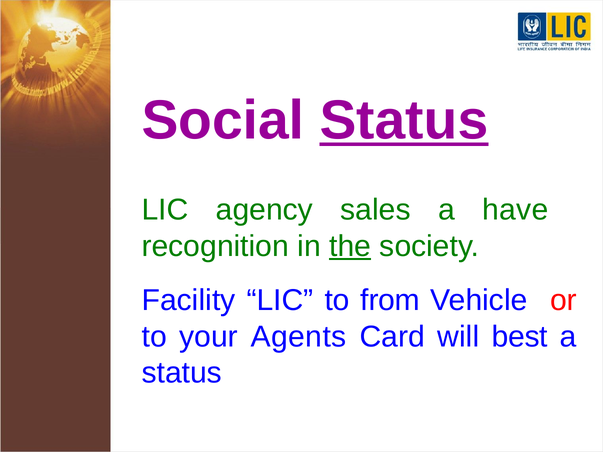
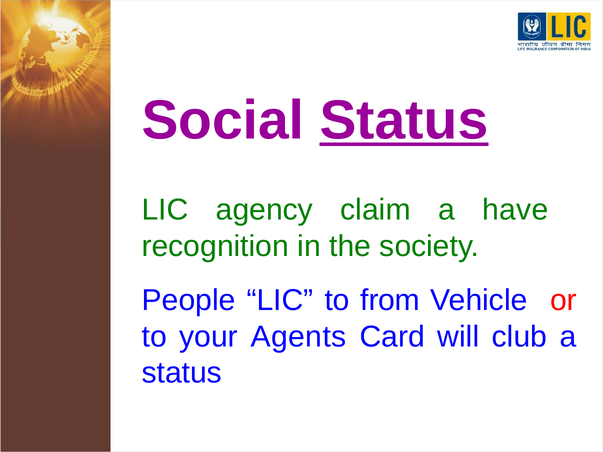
sales: sales -> claim (376, 210)
the underline: present -> none (350, 246)
Facility: Facility -> People (189, 301)
best: best -> club (519, 337)
